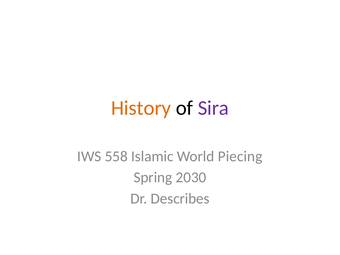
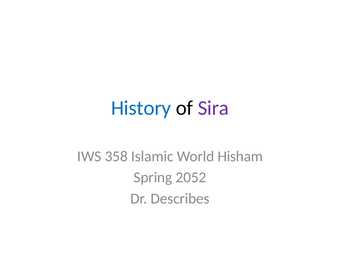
History colour: orange -> blue (141, 108)
558: 558 -> 358 (116, 156)
Piecing: Piecing -> Hisham (240, 156)
2030: 2030 -> 2052 (191, 177)
